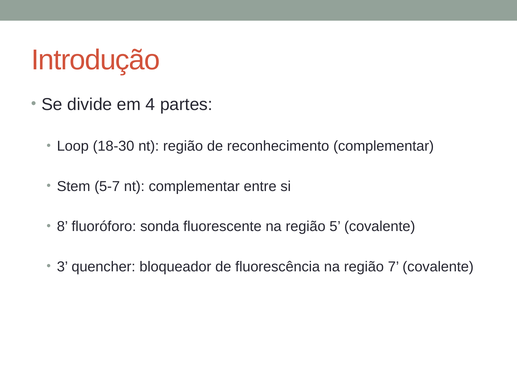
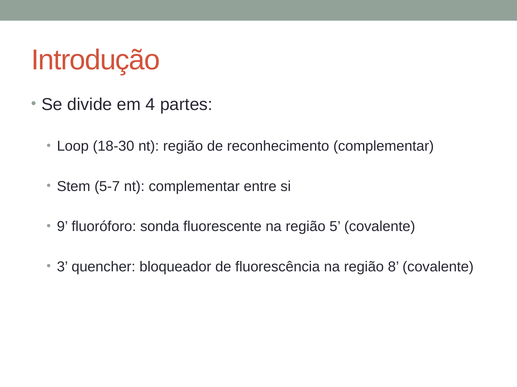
8: 8 -> 9 (62, 227)
7: 7 -> 8 (393, 267)
